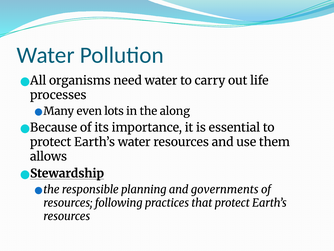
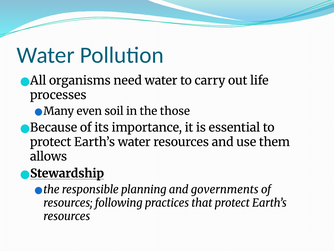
lots: lots -> soil (114, 111)
along: along -> those (175, 111)
